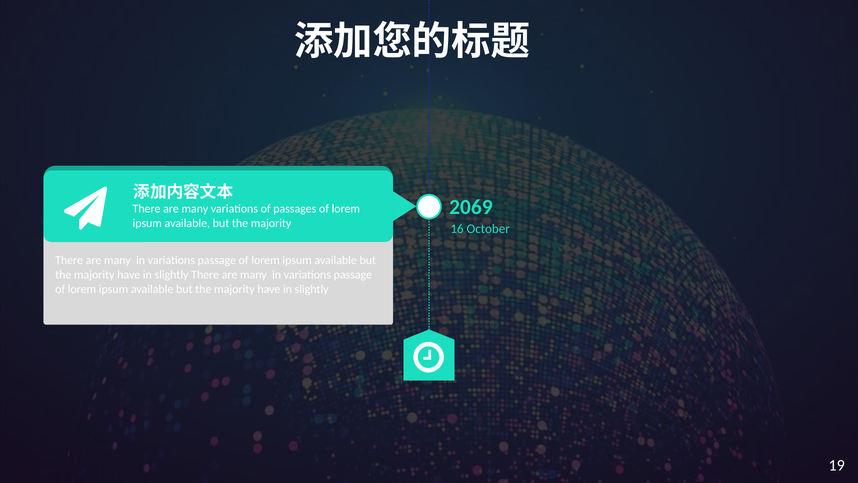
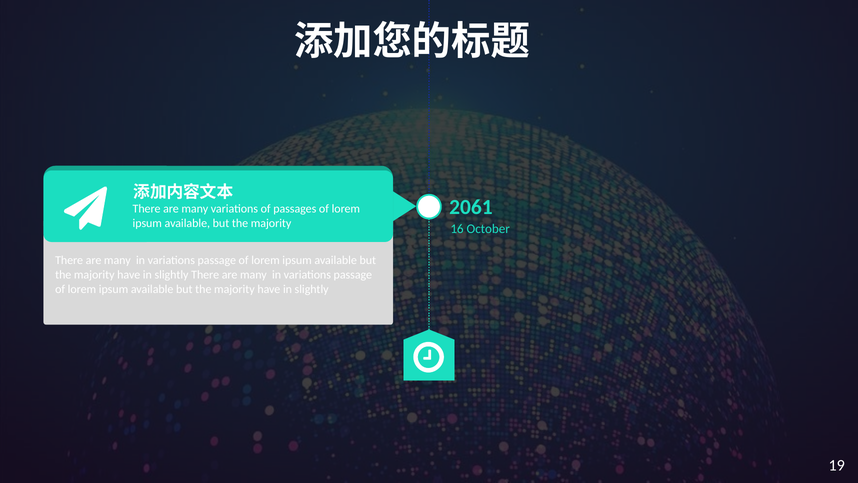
2069: 2069 -> 2061 (471, 207)
